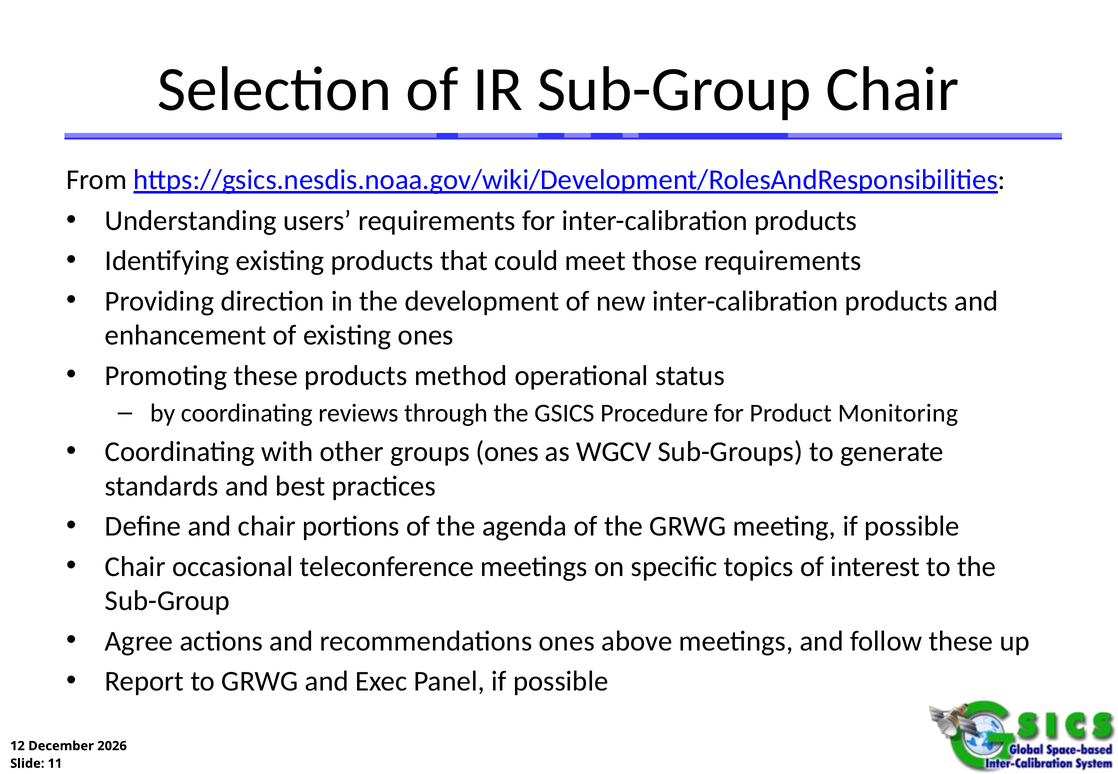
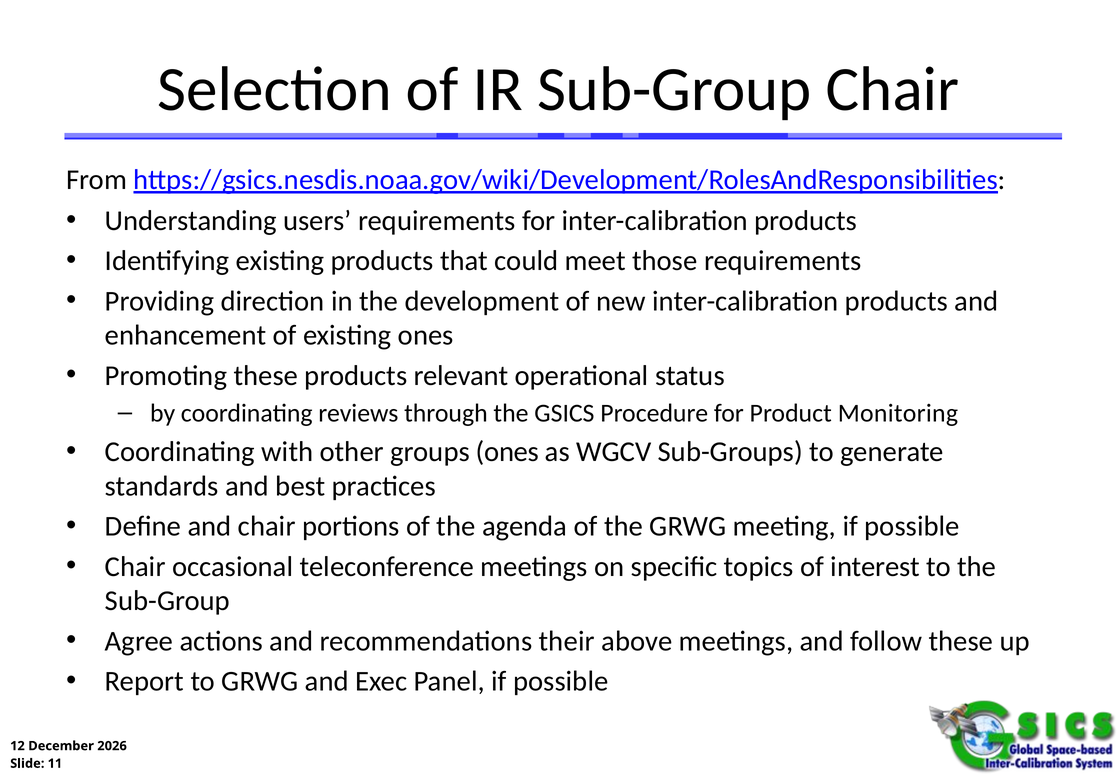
method: method -> relevant (461, 376)
recommendations ones: ones -> their (567, 641)
